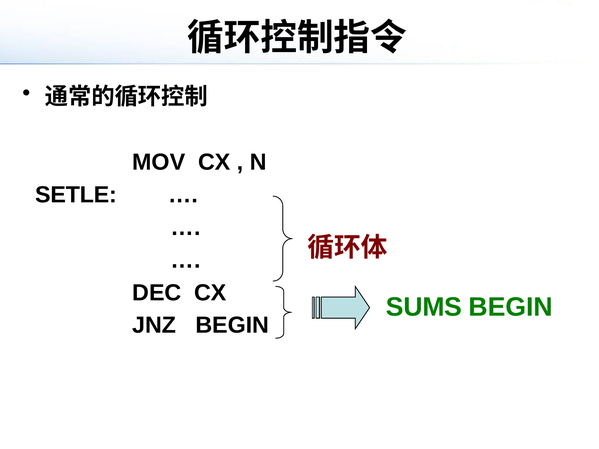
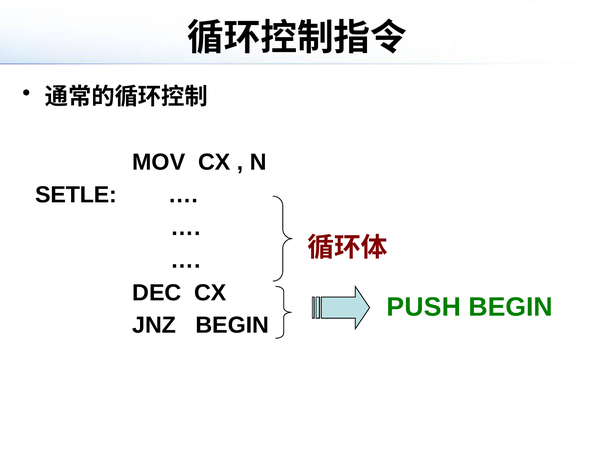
SUMS: SUMS -> PUSH (424, 307)
